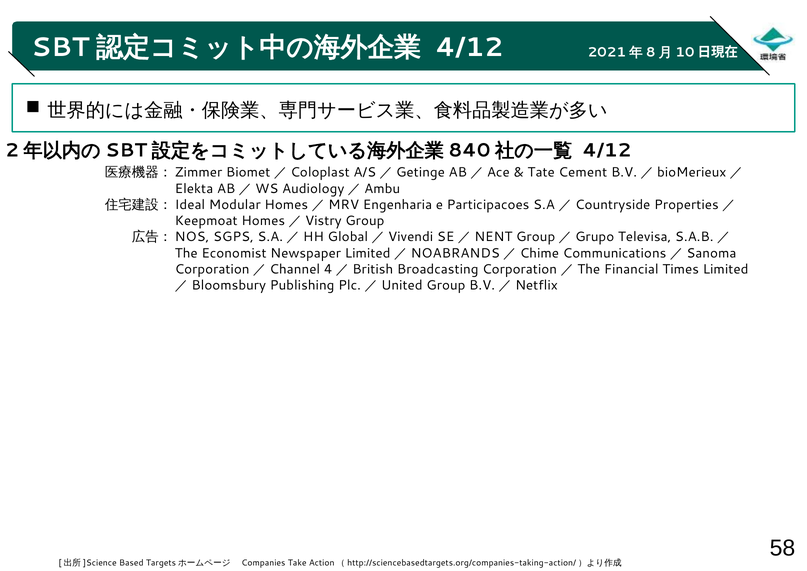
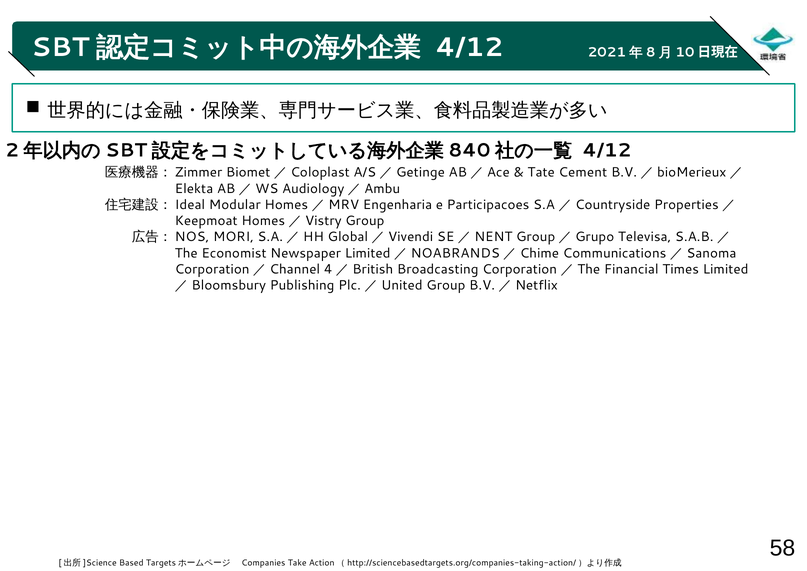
SGPS: SGPS -> MORI (233, 237)
